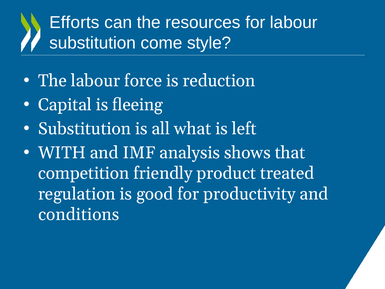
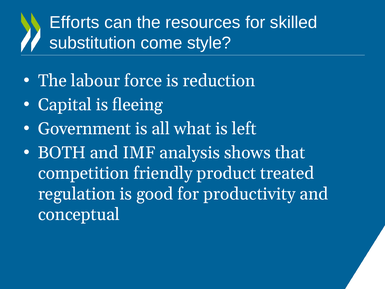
for labour: labour -> skilled (294, 22)
Substitution: Substitution -> Government (85, 129)
WITH: WITH -> BOTH (62, 153)
conditions: conditions -> conceptual (79, 214)
